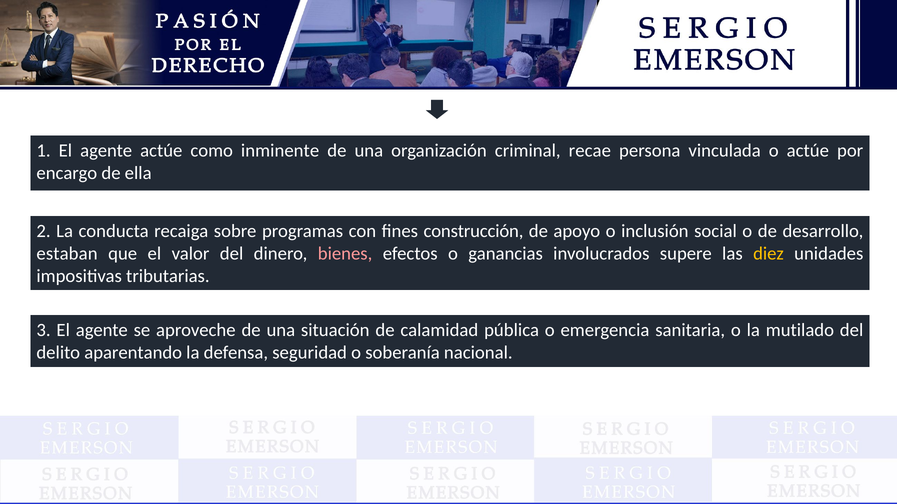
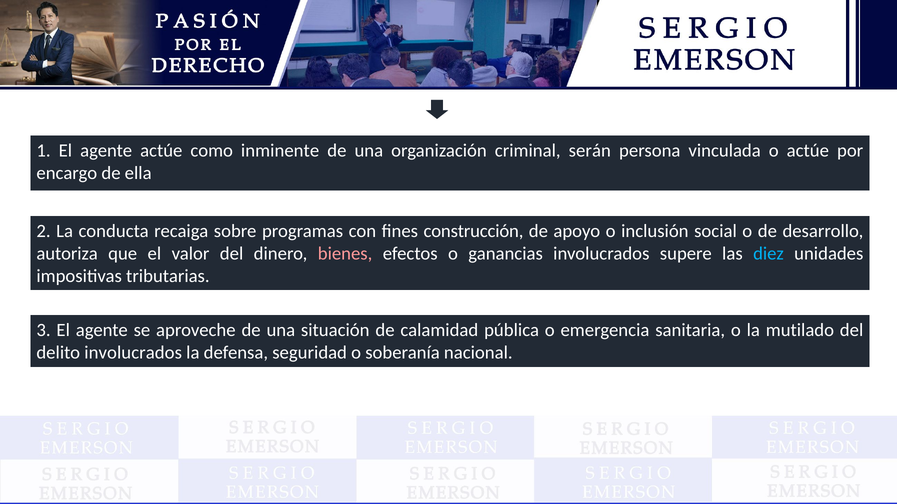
recae: recae -> serán (590, 151)
estaban: estaban -> autoriza (67, 254)
diez colour: yellow -> light blue (768, 254)
delito aparentando: aparentando -> involucrados (133, 353)
